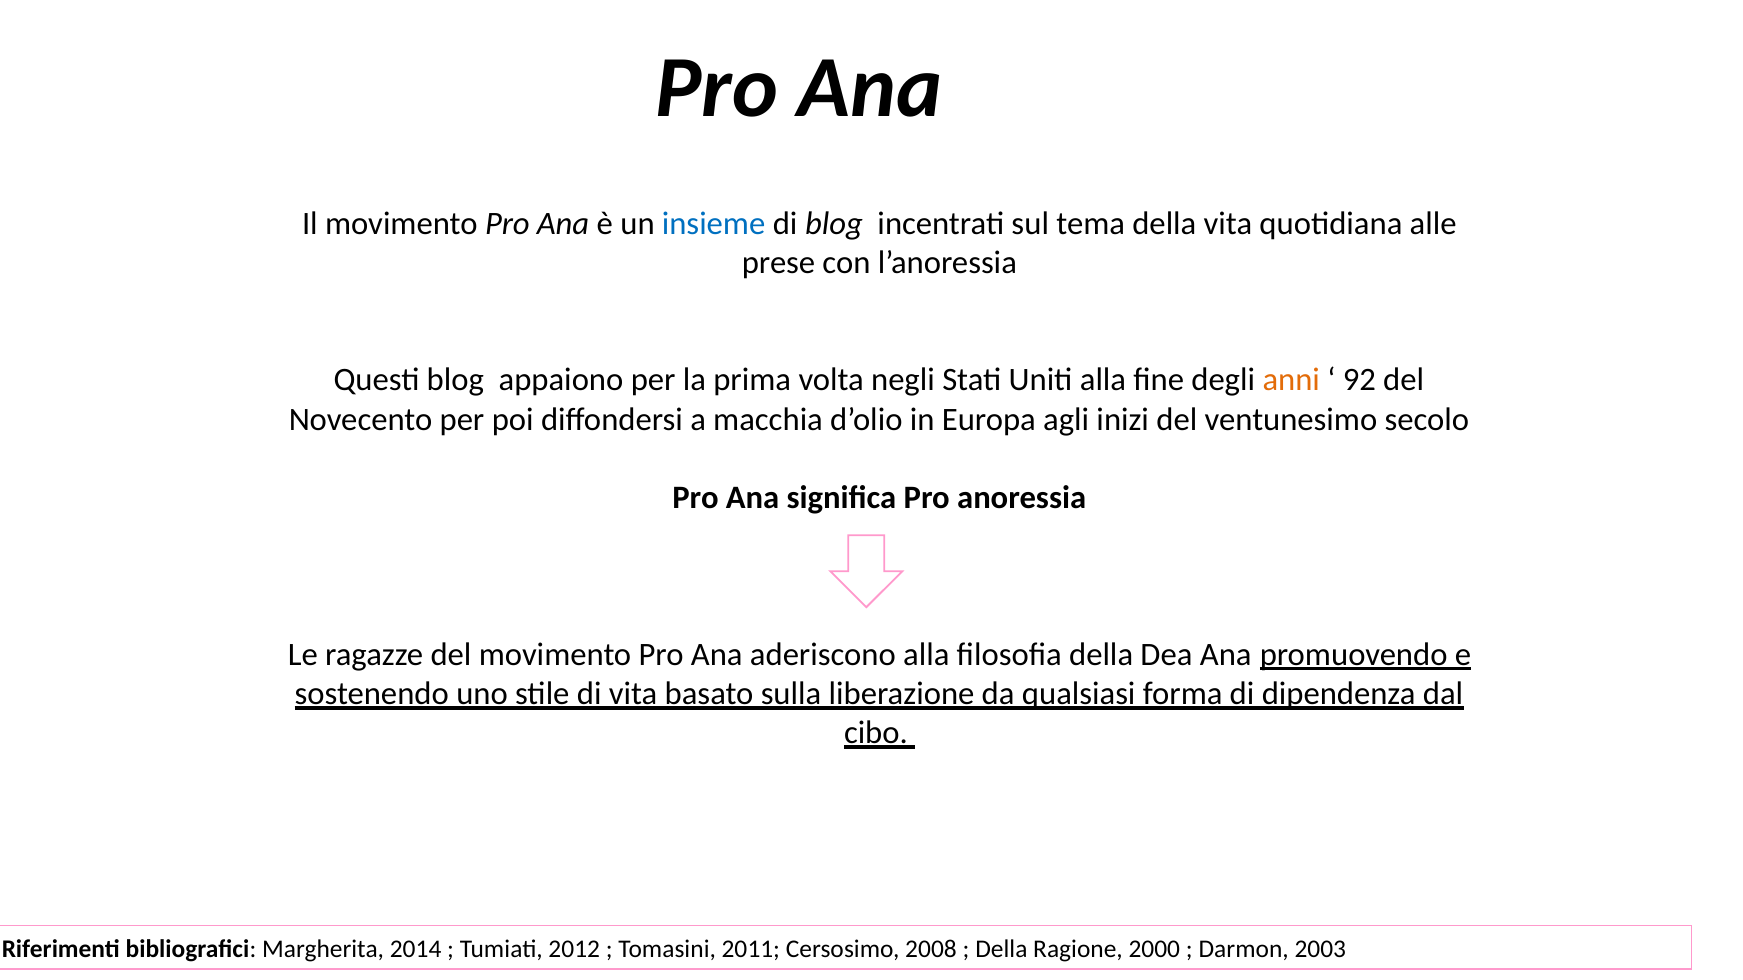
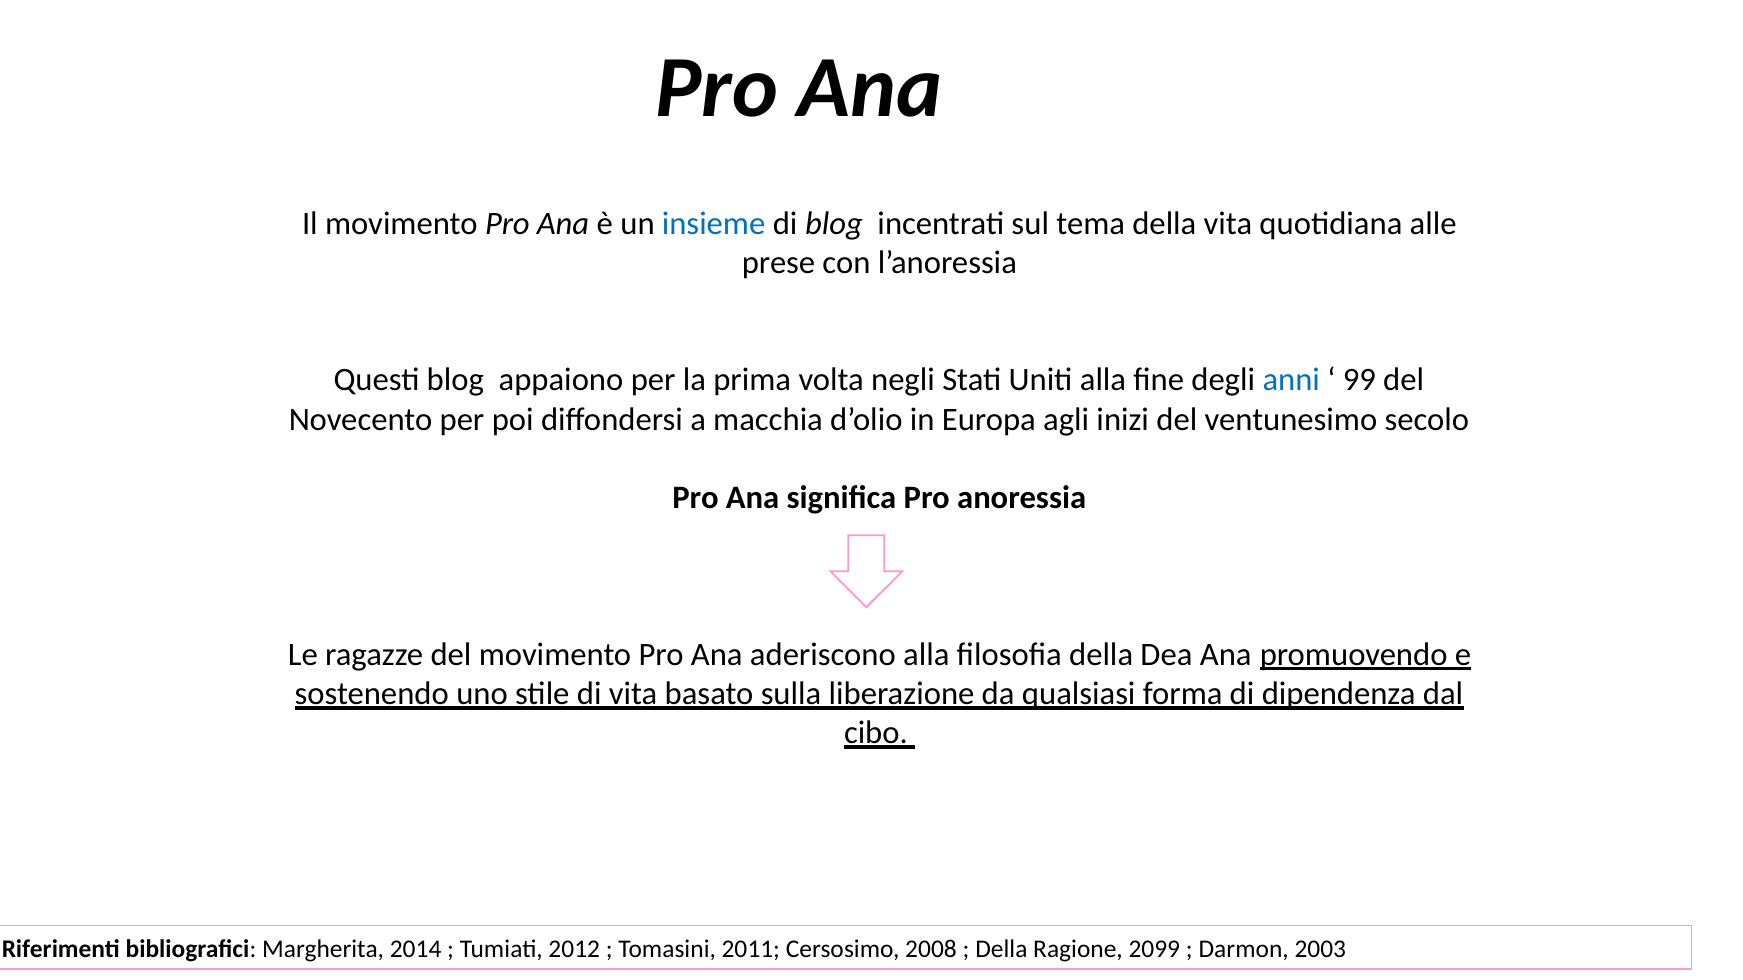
anni colour: orange -> blue (1291, 380)
92: 92 -> 99 (1359, 380)
2000: 2000 -> 2099 (1154, 949)
